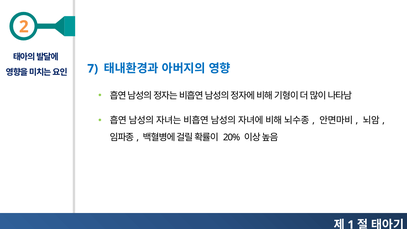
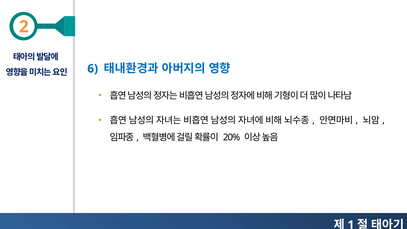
7: 7 -> 6 (93, 69)
